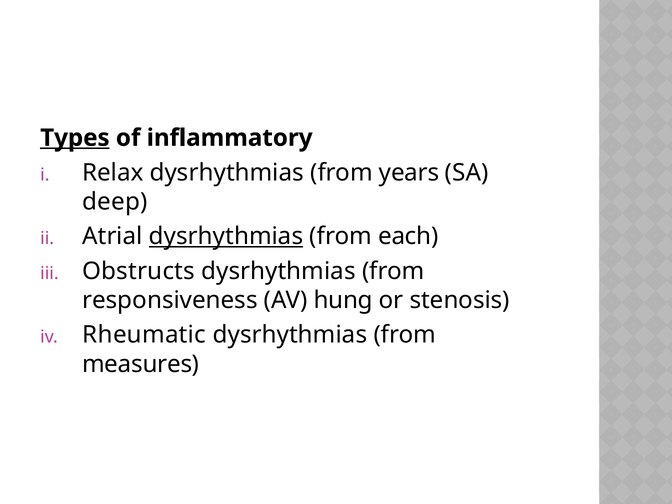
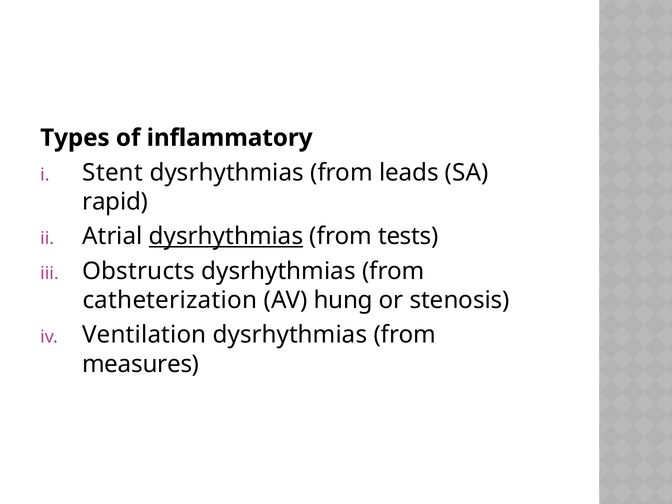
Types underline: present -> none (75, 138)
Relax: Relax -> Stent (113, 173)
years: years -> leads (409, 173)
deep: deep -> rapid (115, 202)
each: each -> tests (408, 236)
responsiveness: responsiveness -> catheterization (170, 300)
Rheumatic: Rheumatic -> Ventilation (144, 335)
